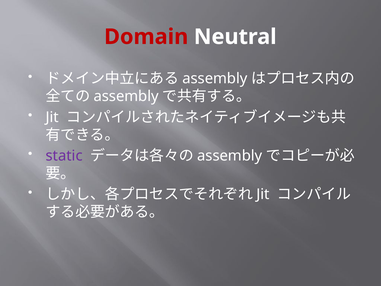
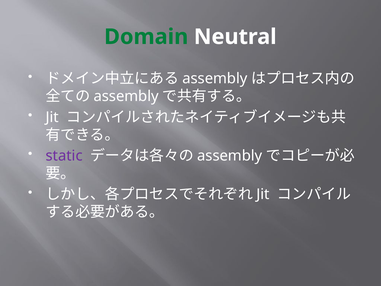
Domain colour: red -> green (146, 37)
